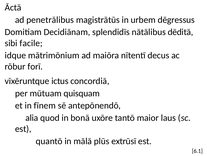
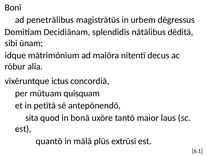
Āctā: Āctā -> Bonī (13, 8)
facile: facile -> ūnam (31, 43)
forī: forī -> alia (35, 66)
fīnem: fīnem -> petītā (45, 105)
alia: alia -> sita (32, 117)
